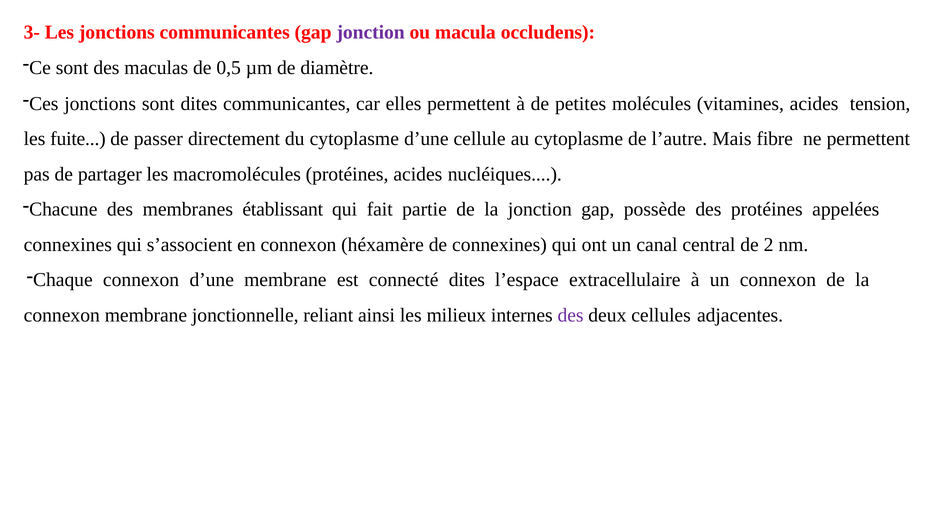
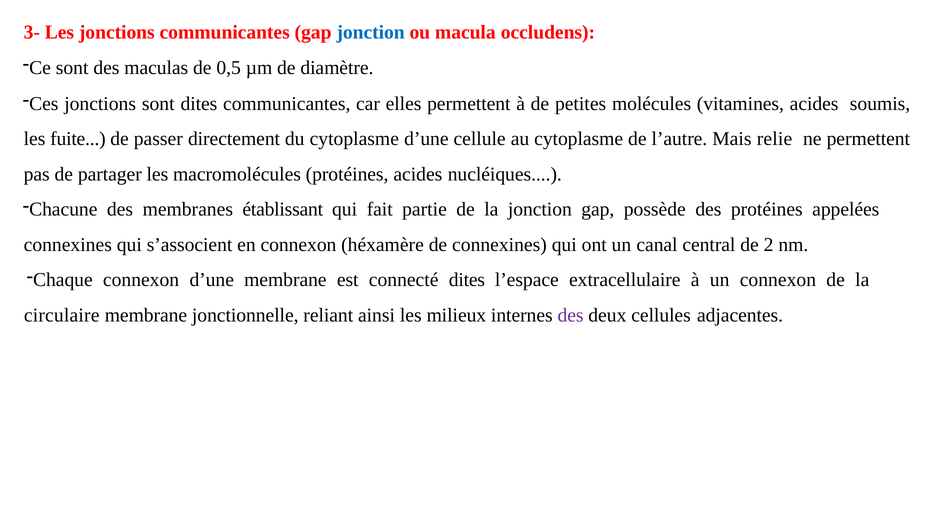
jonction colour: purple -> blue (371, 32)
tension: tension -> soumis (880, 104)
fibre: fibre -> relie (775, 139)
connexon: connexon -> circulaire (62, 315)
